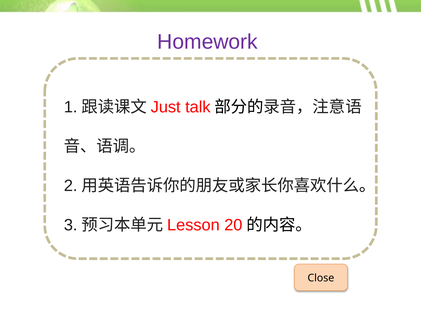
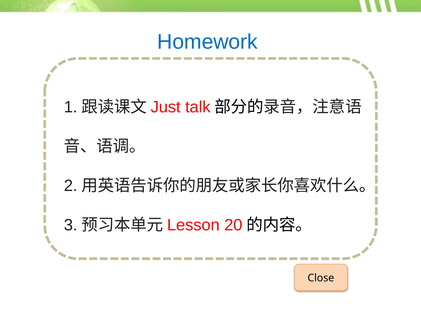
Homework colour: purple -> blue (208, 42)
